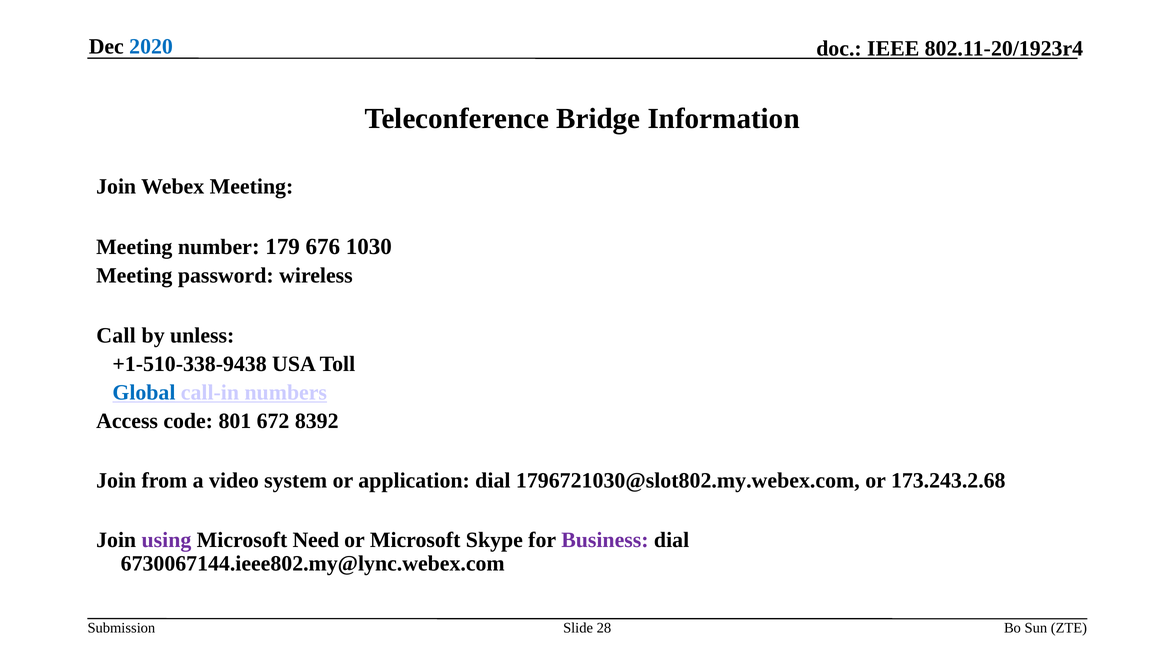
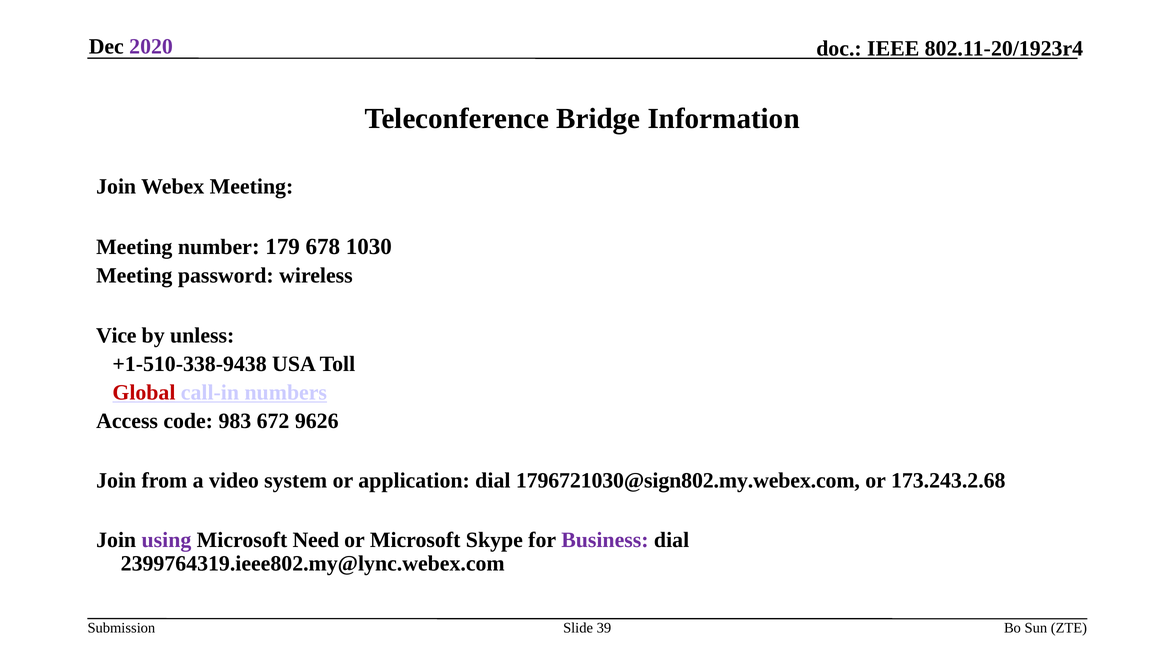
2020 colour: blue -> purple (151, 46)
676: 676 -> 678 (323, 247)
Call: Call -> Vice (116, 336)
Global colour: blue -> red (144, 393)
801: 801 -> 983 (235, 421)
8392: 8392 -> 9626 (317, 421)
1796721030@slot802.my.webex.com: 1796721030@slot802.my.webex.com -> 1796721030@sign802.my.webex.com (688, 481)
6730067144.ieee802.my@lync.webex.com: 6730067144.ieee802.my@lync.webex.com -> 2399764319.ieee802.my@lync.webex.com (313, 564)
28: 28 -> 39 (604, 628)
